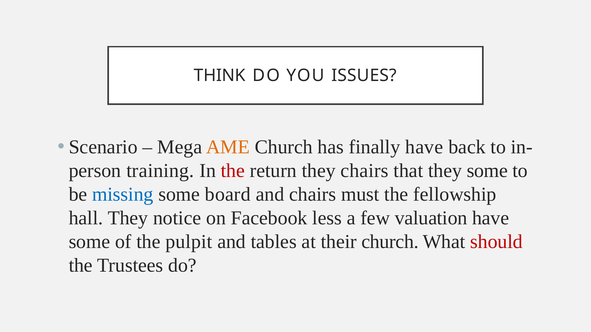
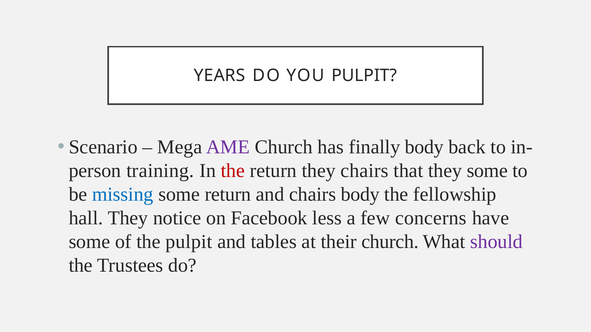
THINK: THINK -> YEARS (220, 75)
YOU ISSUES: ISSUES -> PULPIT (364, 75)
AME colour: orange -> purple (228, 147)
finally have: have -> body (424, 147)
some board: board -> return (228, 195)
chairs must: must -> body (360, 195)
valuation: valuation -> concerns (431, 218)
should colour: red -> purple (497, 242)
